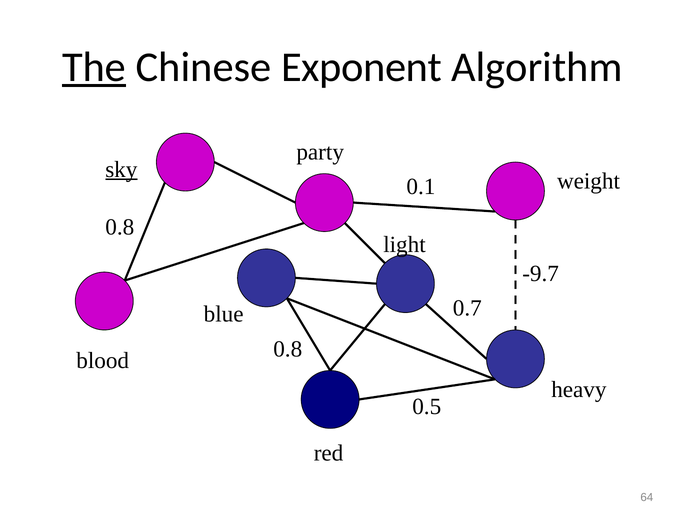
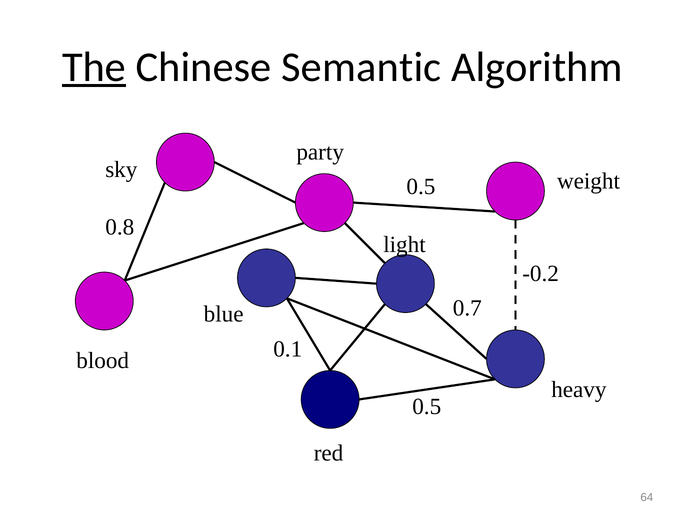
Exponent: Exponent -> Semantic (361, 67)
sky underline: present -> none (121, 169)
0.1: 0.1 -> 0.5 (421, 187)
-9.7: -9.7 -> -0.2 (541, 274)
0.8: 0.8 -> 0.1 (288, 349)
